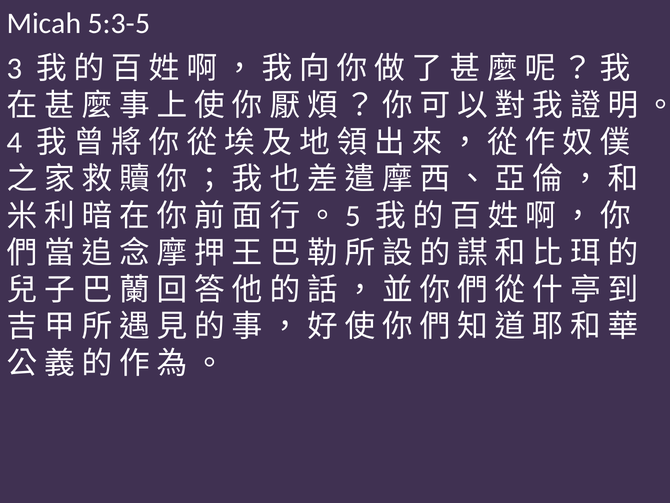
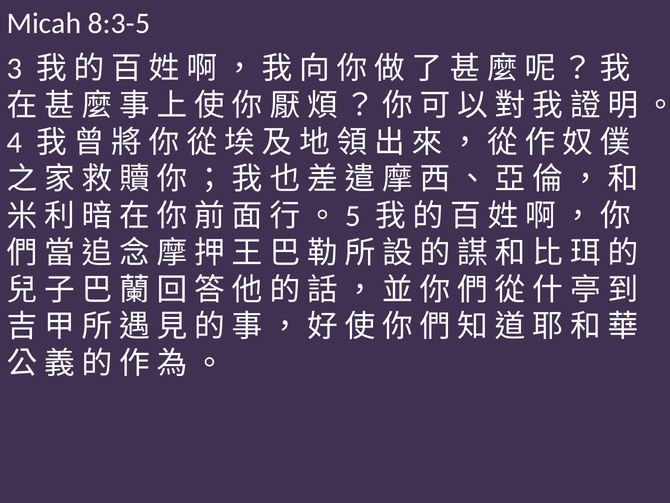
5:3-5: 5:3-5 -> 8:3-5 (119, 23)
